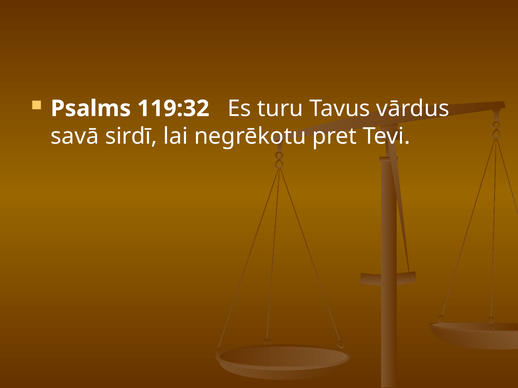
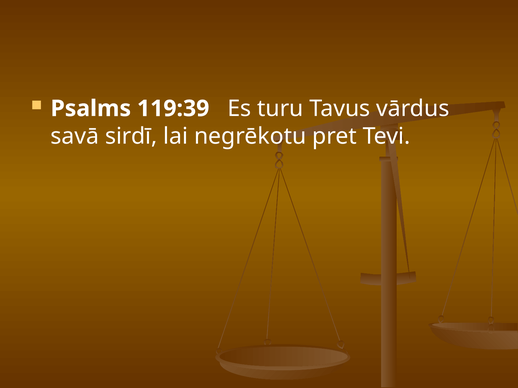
119:32: 119:32 -> 119:39 (173, 109)
